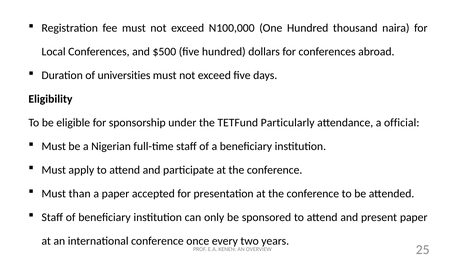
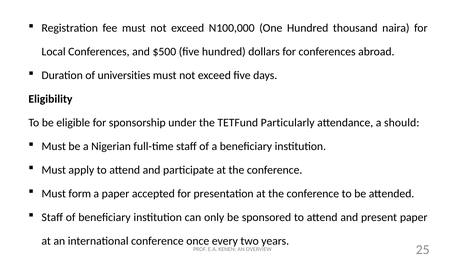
official: official -> should (402, 123)
than: than -> form (80, 194)
